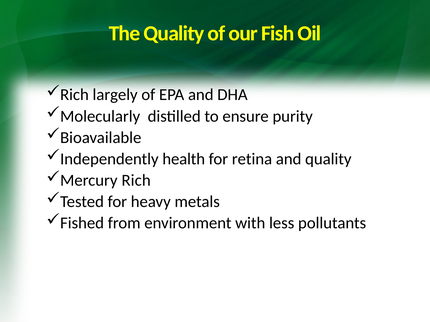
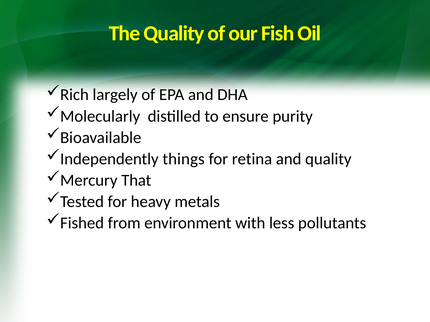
health: health -> things (184, 159)
Mercury Rich: Rich -> That (136, 181)
